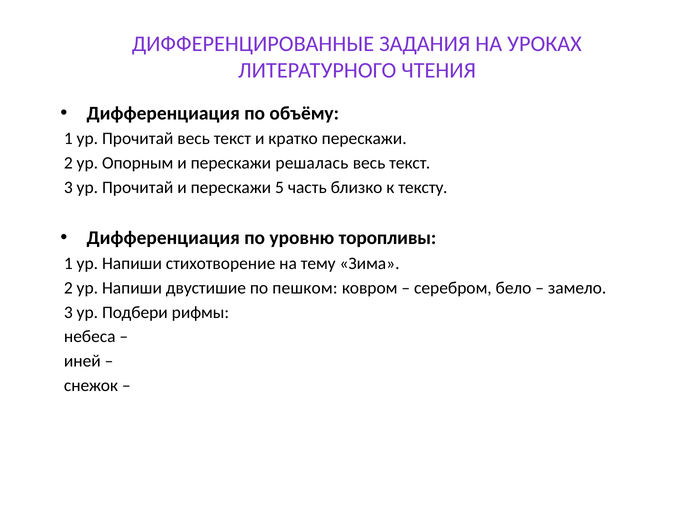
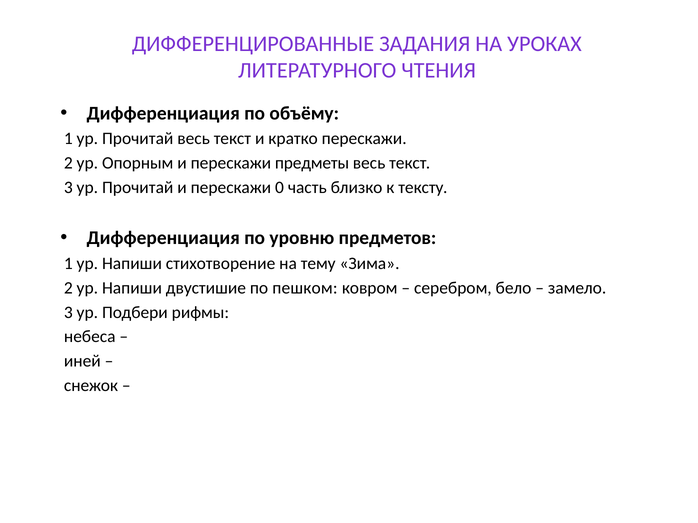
решалась: решалась -> предметы (312, 163)
5: 5 -> 0 (280, 188)
торопливы: торопливы -> предметов (388, 238)
